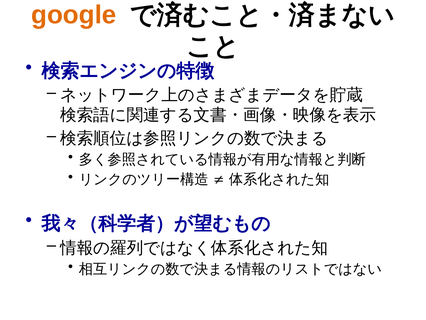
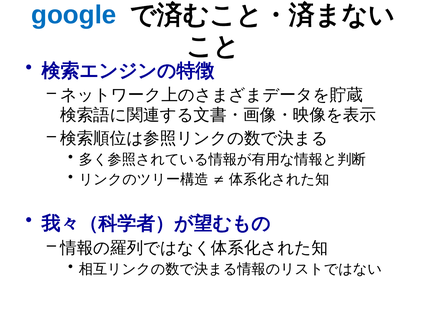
google colour: orange -> blue (74, 15)
